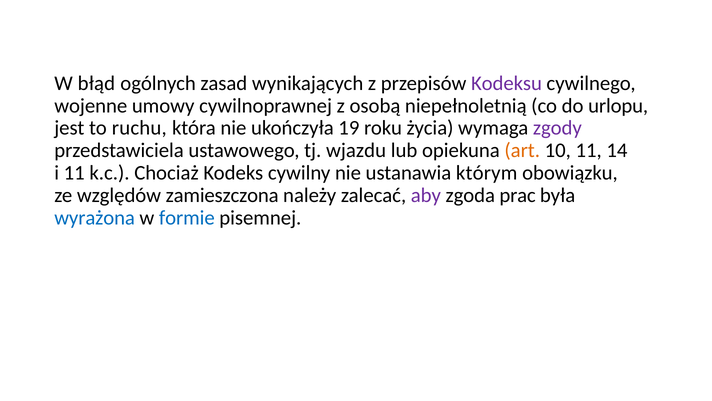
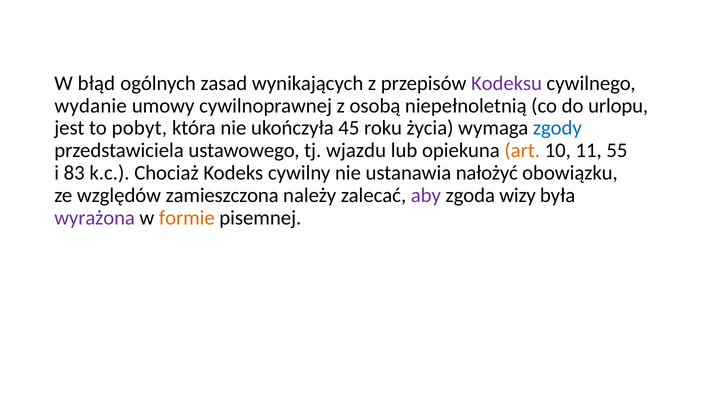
wojenne: wojenne -> wydanie (91, 106)
ruchu: ruchu -> pobyt (139, 128)
19: 19 -> 45 (349, 128)
zgody colour: purple -> blue (557, 128)
14: 14 -> 55 (617, 150)
i 11: 11 -> 83 (74, 173)
którym: którym -> nałożyć (487, 173)
prac: prac -> wizy (518, 195)
wyrażona colour: blue -> purple (95, 218)
formie colour: blue -> orange (187, 218)
